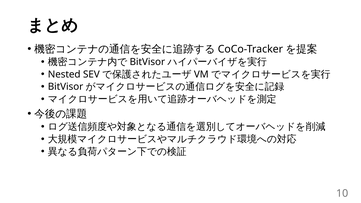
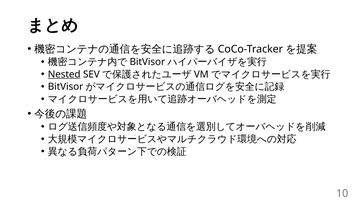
Nested underline: none -> present (64, 74)
